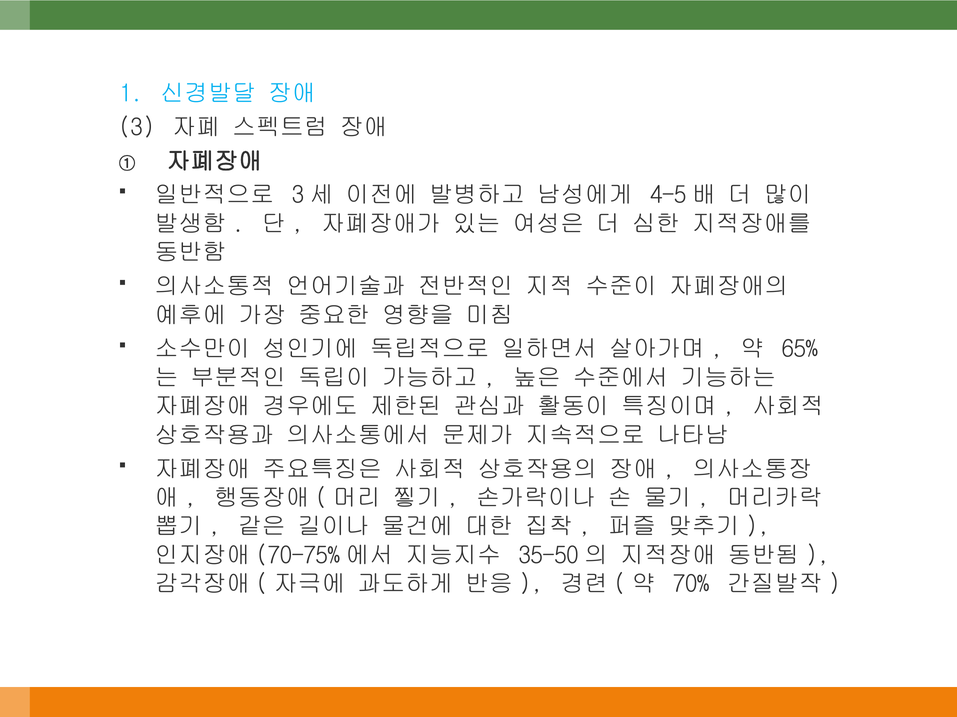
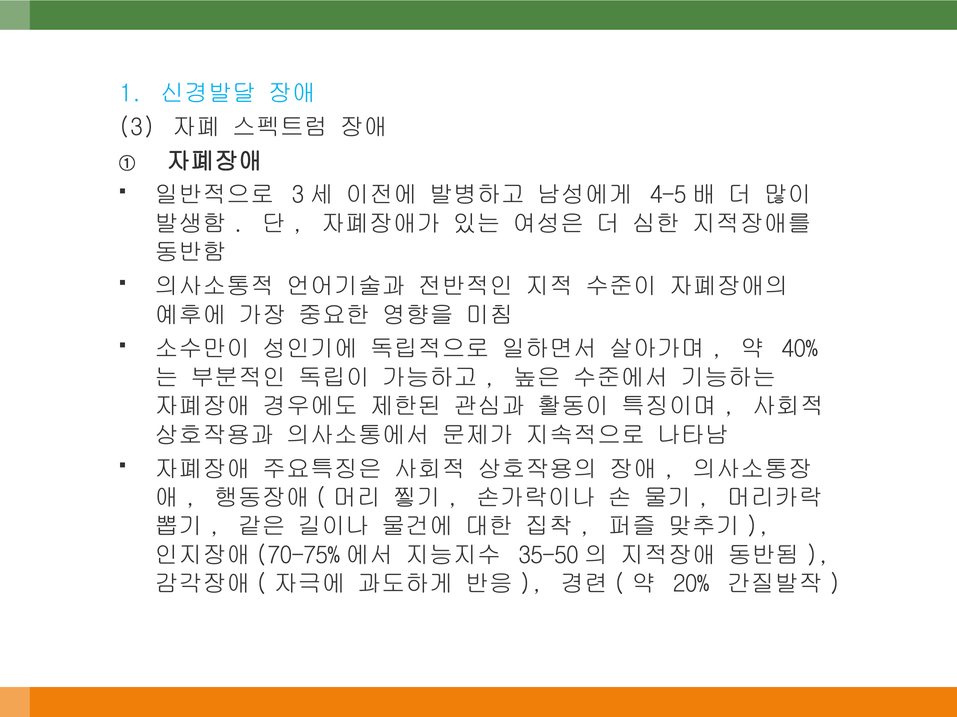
65%: 65% -> 40% (800, 349)
70%: 70% -> 20% (691, 584)
